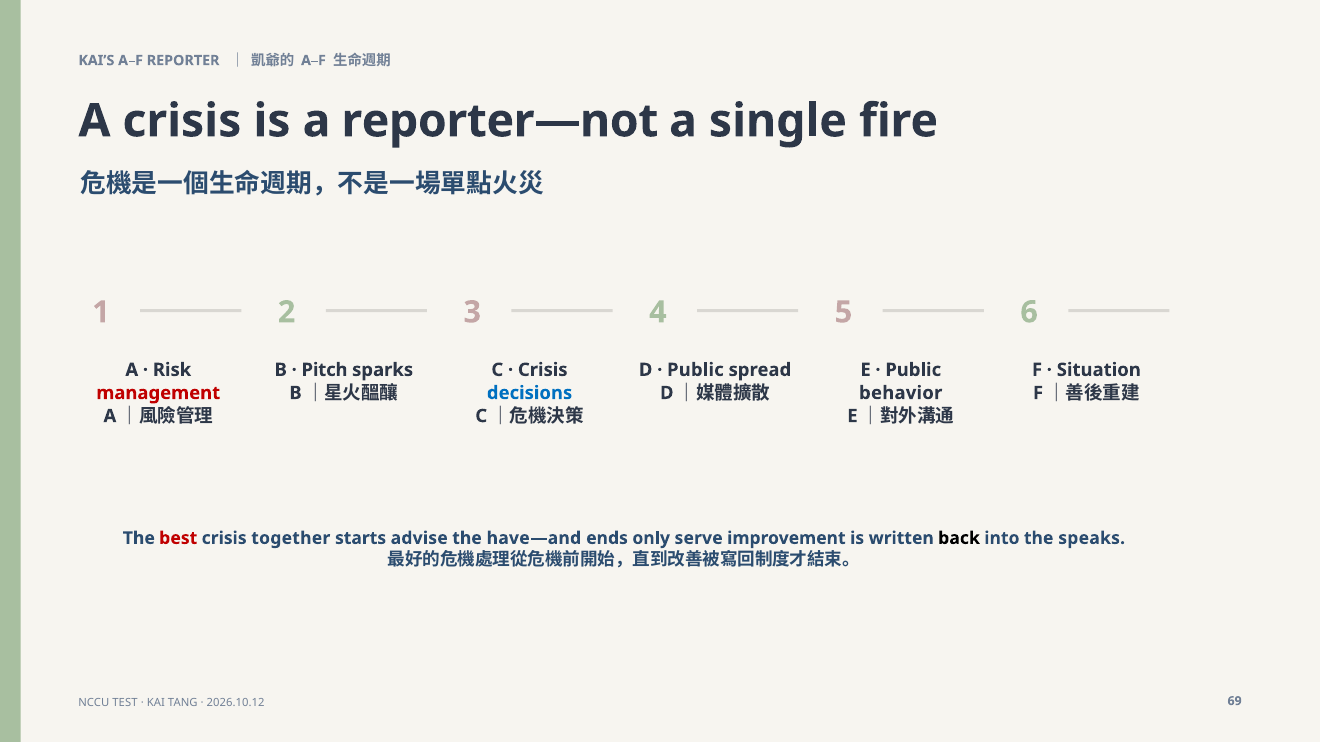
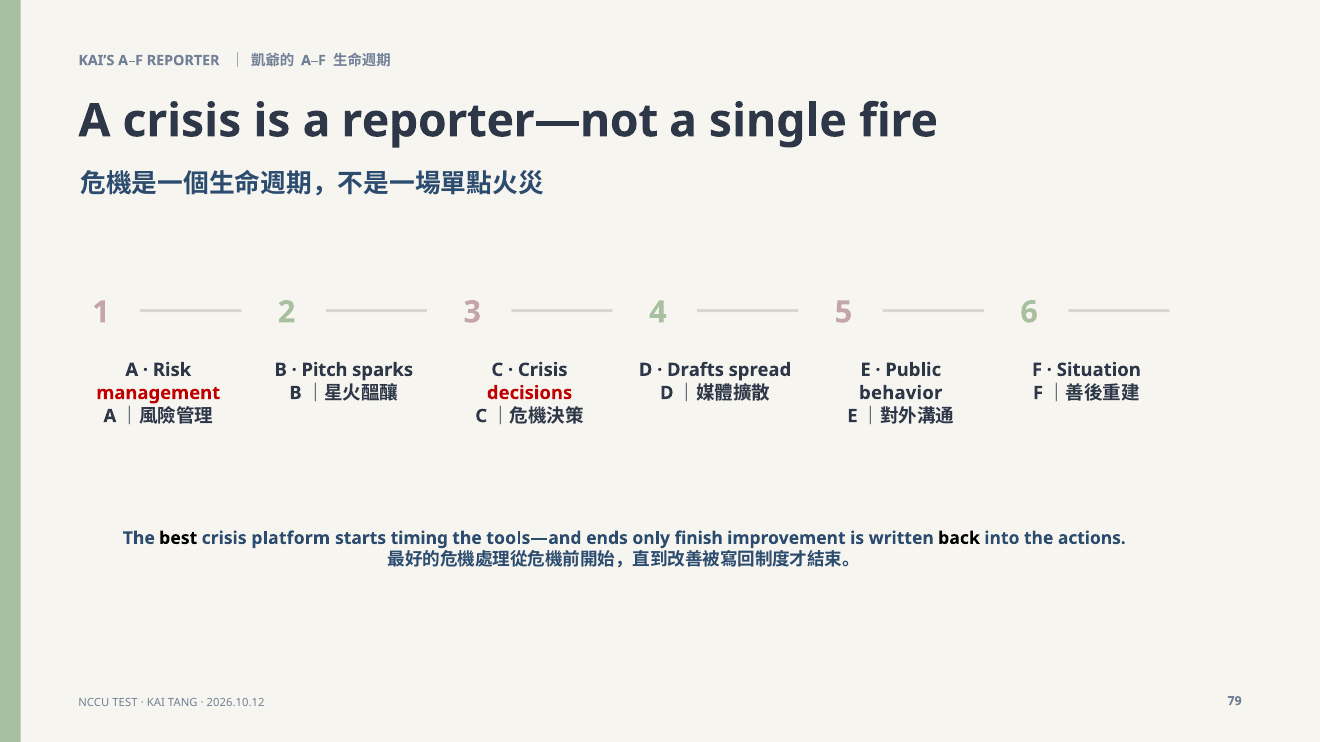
Public: Public -> Drafts (696, 370)
decisions colour: blue -> red (530, 393)
best colour: red -> black (178, 538)
together: together -> platform (291, 538)
advise: advise -> timing (419, 538)
have—and: have—and -> tools—and (534, 538)
serve: serve -> finish (699, 538)
speaks: speaks -> actions (1092, 538)
69: 69 -> 79 (1235, 701)
